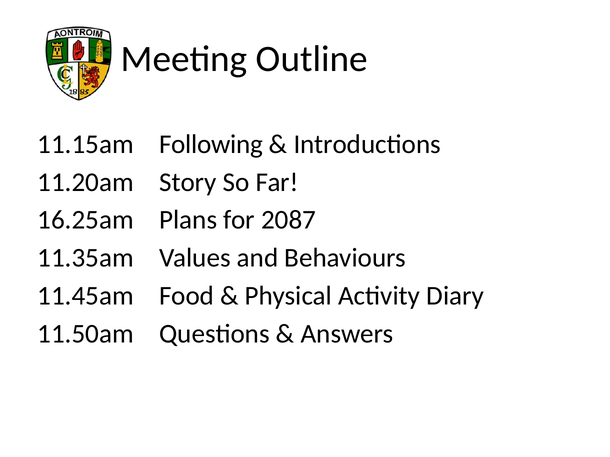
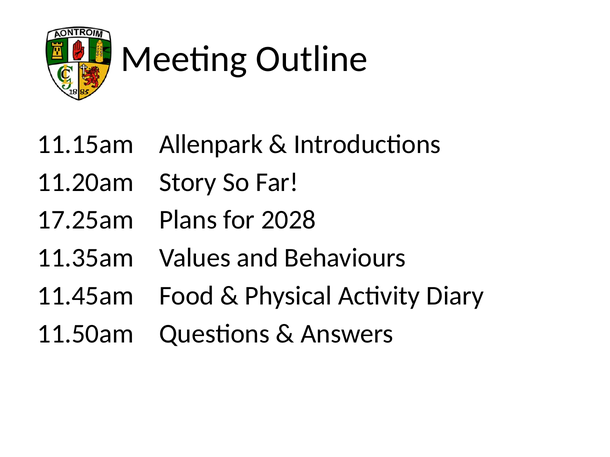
Following: Following -> Allenpark (211, 144)
16.25am: 16.25am -> 17.25am (85, 220)
2087: 2087 -> 2028 (289, 220)
